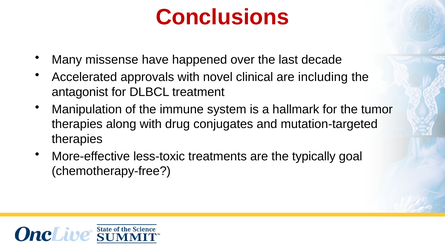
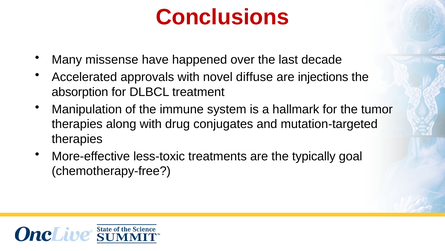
clinical: clinical -> diffuse (255, 77)
including: including -> injections (323, 77)
antagonist: antagonist -> absorption (80, 92)
